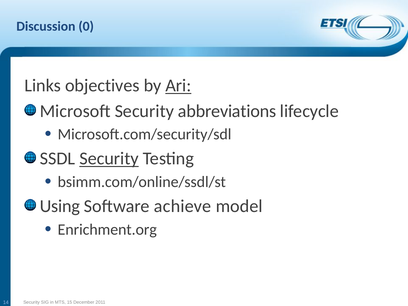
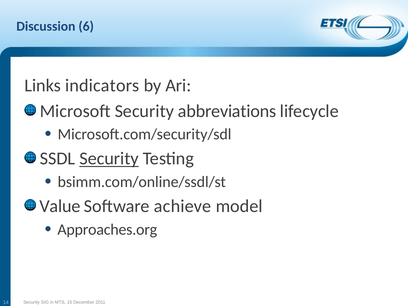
0: 0 -> 6 (86, 26)
objectives: objectives -> indicators (102, 86)
Ari underline: present -> none (178, 86)
Using: Using -> Value (60, 206)
Enrichment.org: Enrichment.org -> Approaches.org (107, 230)
